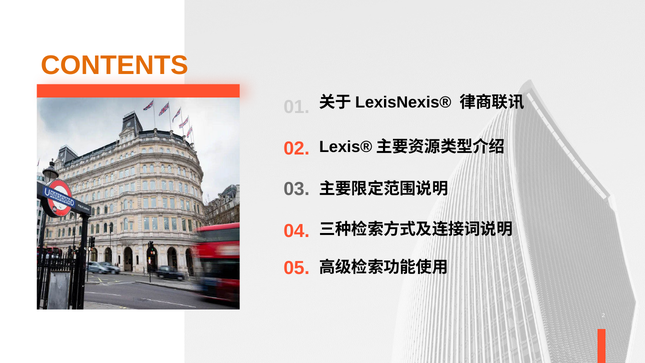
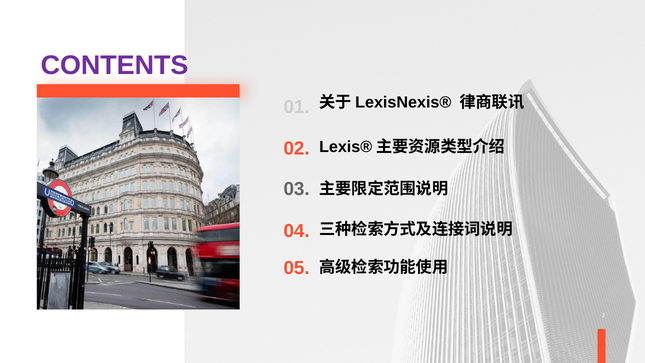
CONTENTS colour: orange -> purple (115, 65)
